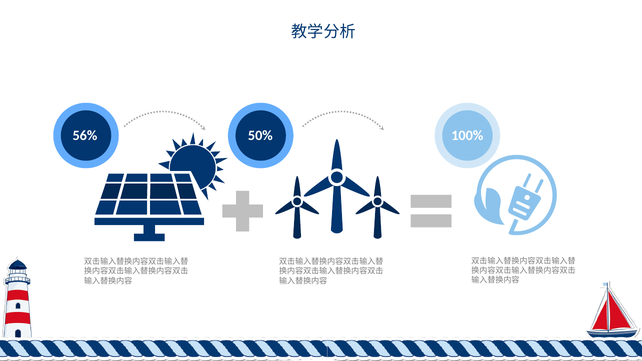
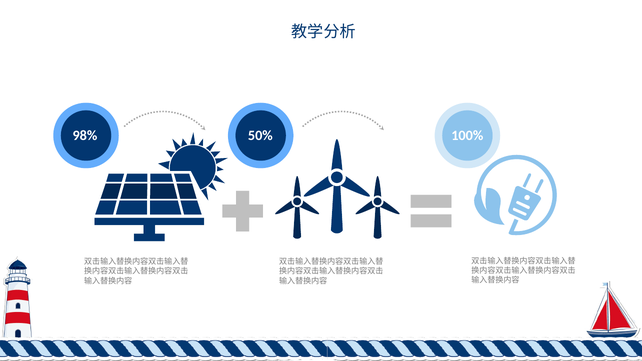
56%: 56% -> 98% (85, 136)
